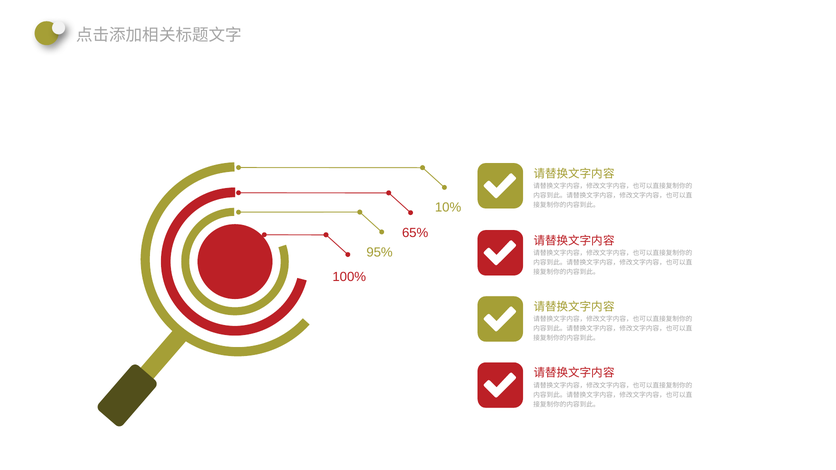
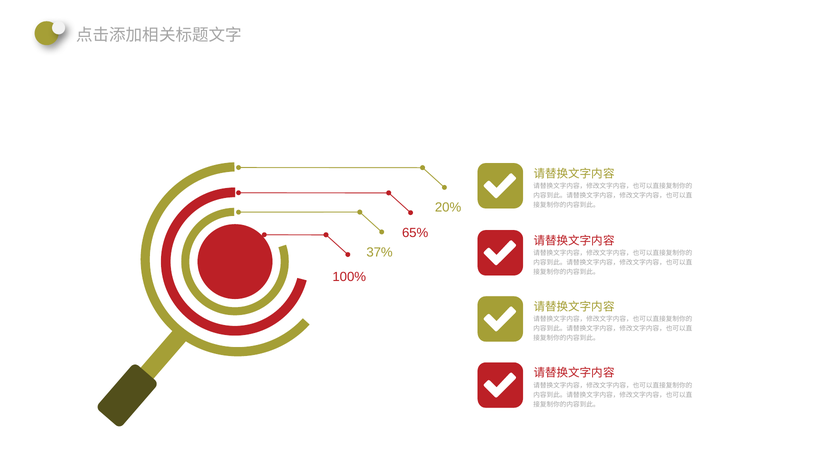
10%: 10% -> 20% (448, 208)
95%: 95% -> 37% (380, 253)
